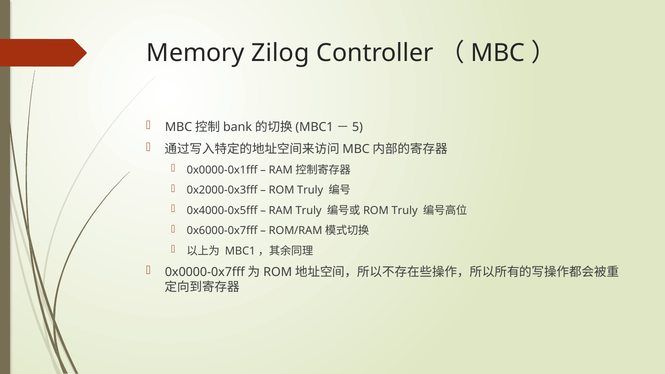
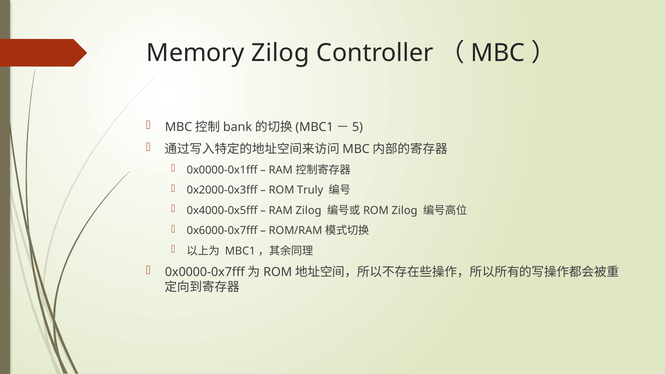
RAM Truly: Truly -> Zilog (309, 211)
Truly: Truly -> Zilog (405, 211)
